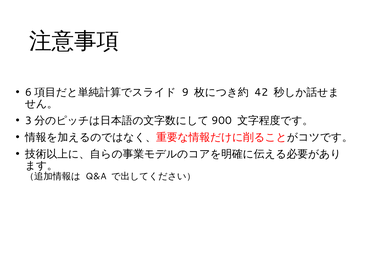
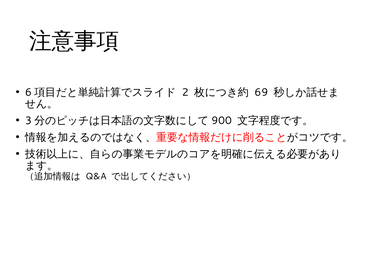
9: 9 -> 2 (185, 93)
42: 42 -> 69 (261, 93)
